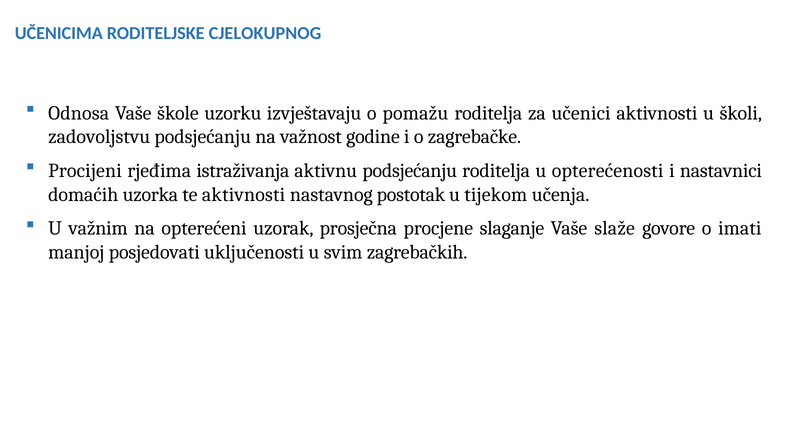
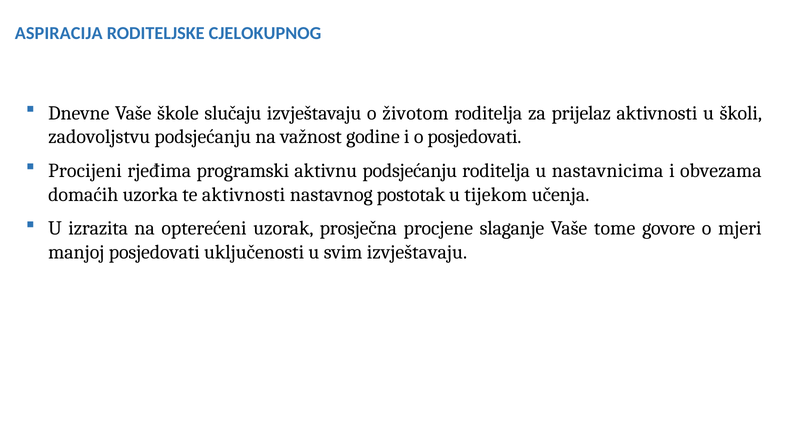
UČENICIMA: UČENICIMA -> ASPIRACIJA (59, 33)
Odnosa: Odnosa -> Dnevne (79, 113)
uzorku: uzorku -> slučaju (233, 113)
pomažu: pomažu -> životom (415, 113)
učenici: učenici -> prijelaz (581, 113)
o zagrebačke: zagrebačke -> posjedovati (474, 137)
istraživanja: istraživanja -> programski (243, 171)
opterećenosti: opterećenosti -> nastavnicima (608, 171)
nastavnici: nastavnici -> obvezama (721, 171)
važnim: važnim -> izrazita (98, 228)
slaže: slaže -> tome (615, 228)
imati: imati -> mjeri (740, 228)
svim zagrebačkih: zagrebačkih -> izvještavaju (417, 252)
